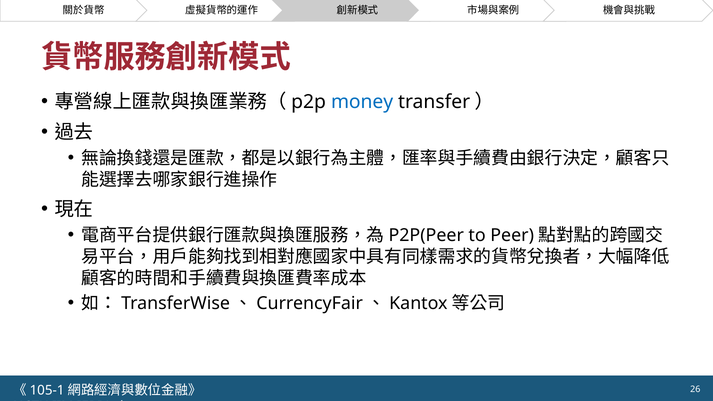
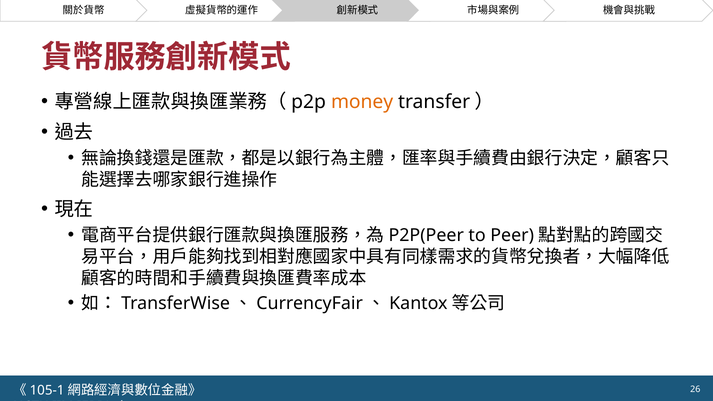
money colour: blue -> orange (362, 102)
